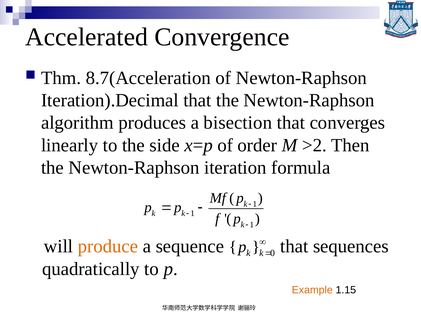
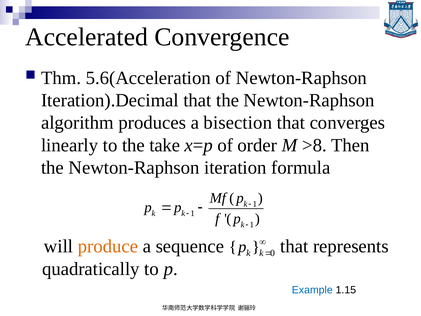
8.7(Acceleration: 8.7(Acceleration -> 5.6(Acceleration (148, 78)
side: side -> take (165, 145)
>2: >2 -> >8 (314, 145)
sequences: sequences -> represents (351, 246)
Example colour: orange -> blue (312, 290)
